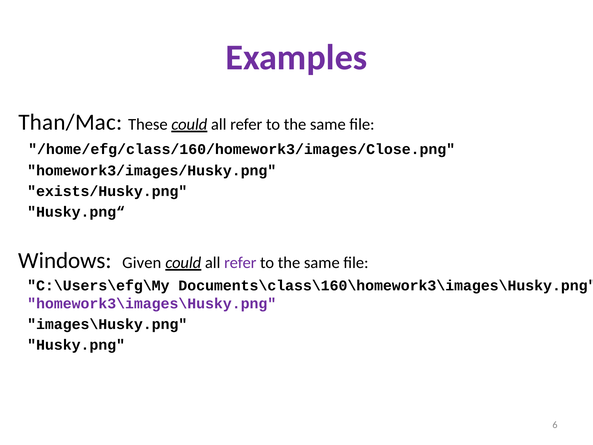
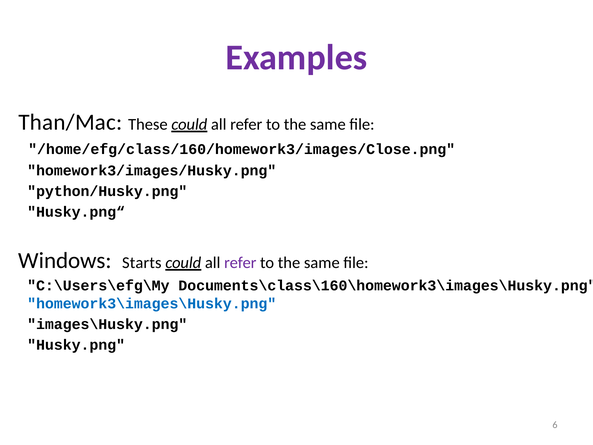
exists/Husky.png: exists/Husky.png -> python/Husky.png (107, 191)
Given: Given -> Starts (142, 263)
homework3\images\Husky.png colour: purple -> blue (152, 303)
